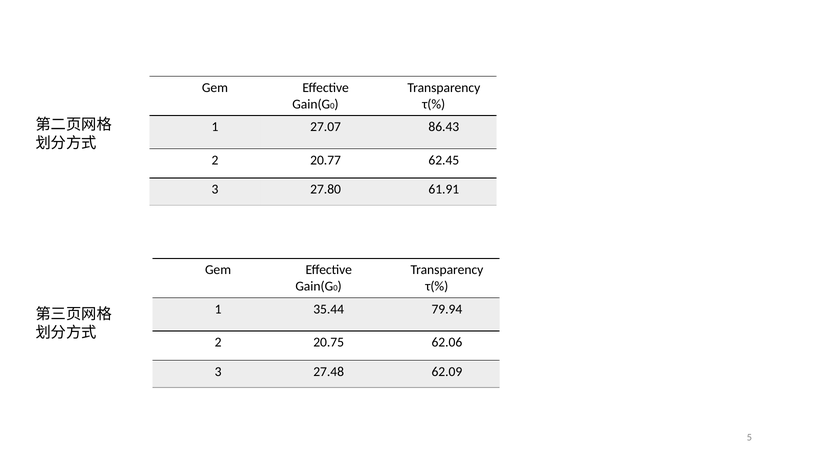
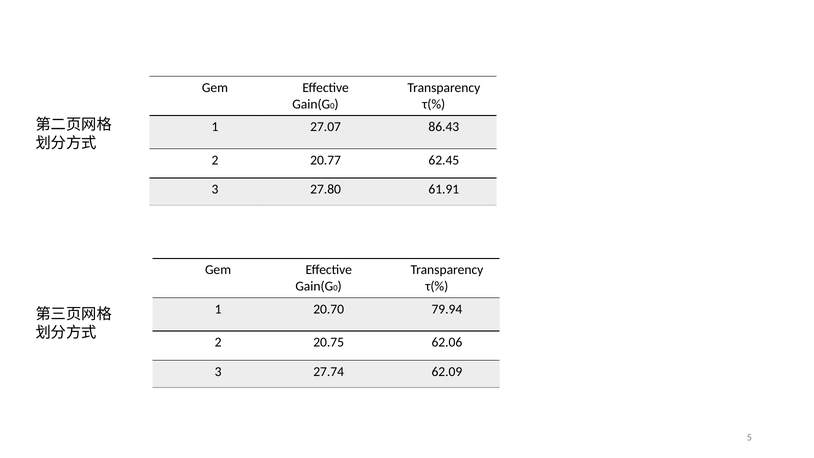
35.44: 35.44 -> 20.70 (329, 309)
27.48: 27.48 -> 27.74 (329, 372)
